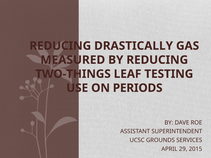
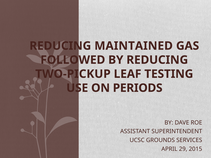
DRASTICALLY: DRASTICALLY -> MAINTAINED (134, 46)
MEASURED: MEASURED -> FOLLOWED (73, 60)
TWO-THINGS: TWO-THINGS -> TWO-PICKUP (73, 74)
